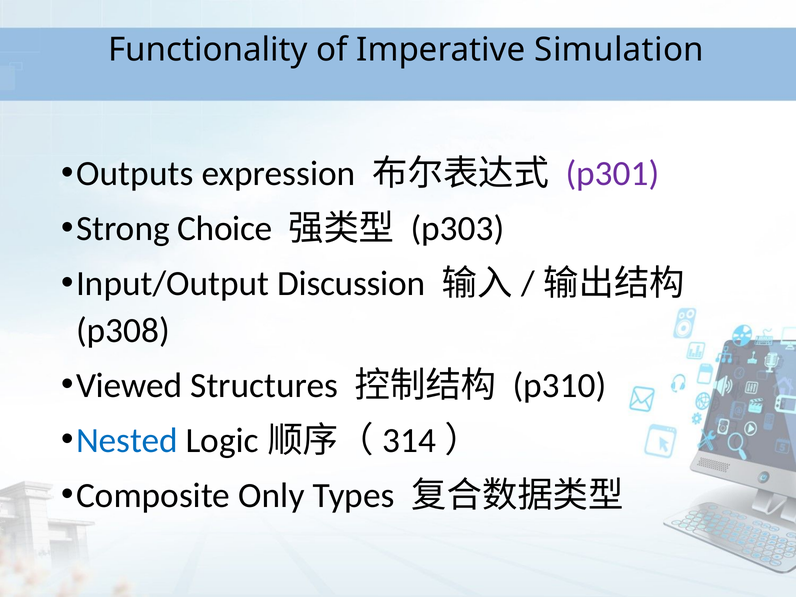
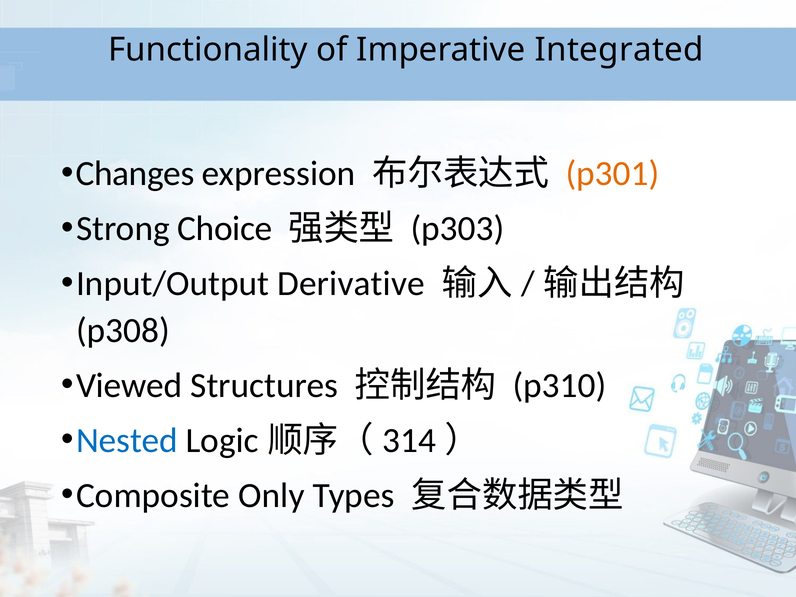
Simulation: Simulation -> Integrated (619, 50)
Outputs: Outputs -> Changes (135, 174)
p301 colour: purple -> orange (613, 174)
Discussion: Discussion -> Derivative (351, 284)
